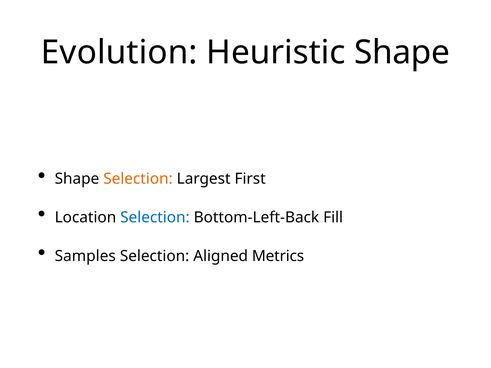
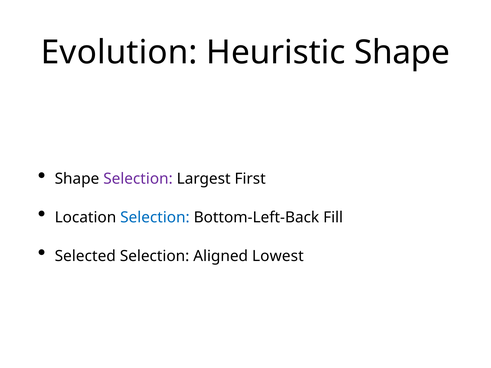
Selection colour: orange -> purple (138, 179)
Samples: Samples -> Selected (85, 256)
Metrics: Metrics -> Lowest (278, 256)
